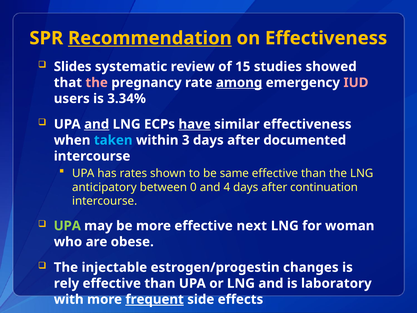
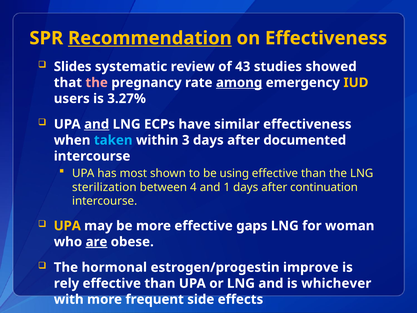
15: 15 -> 43 (243, 67)
IUD colour: pink -> yellow (356, 83)
3.34%: 3.34% -> 3.27% (127, 99)
have underline: present -> none (195, 124)
rates: rates -> most (133, 173)
same: same -> using (234, 173)
anticipatory: anticipatory -> sterilization (104, 187)
0: 0 -> 4 (193, 187)
4: 4 -> 1 (227, 187)
UPA colour: light green -> yellow (67, 226)
next: next -> gaps (252, 226)
are underline: none -> present (96, 242)
injectable: injectable -> hormonal (114, 267)
changes: changes -> improve (311, 267)
laboratory: laboratory -> whichever (336, 283)
frequent underline: present -> none (155, 299)
